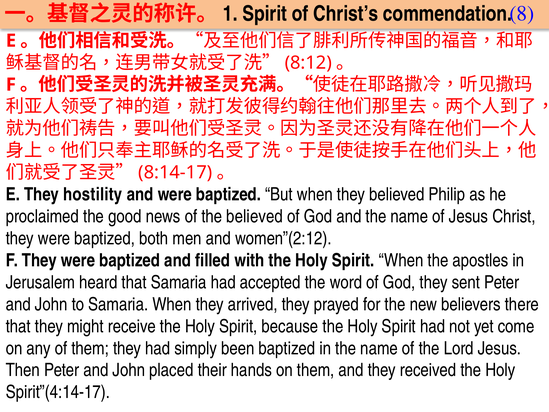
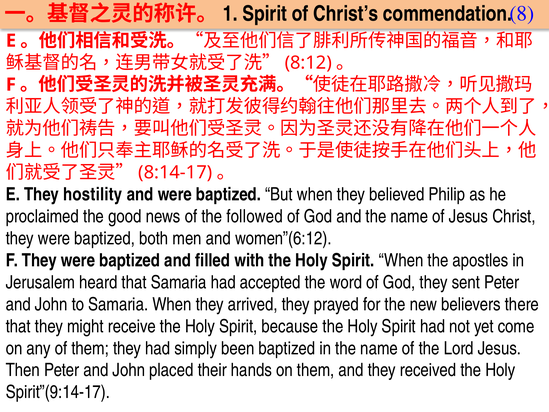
the believed: believed -> followed (255, 216)
women”(2:12: women”(2:12 -> women”(6:12 (283, 238)
Spirit”(4:14-17: Spirit”(4:14-17 -> Spirit”(9:14-17 (58, 392)
